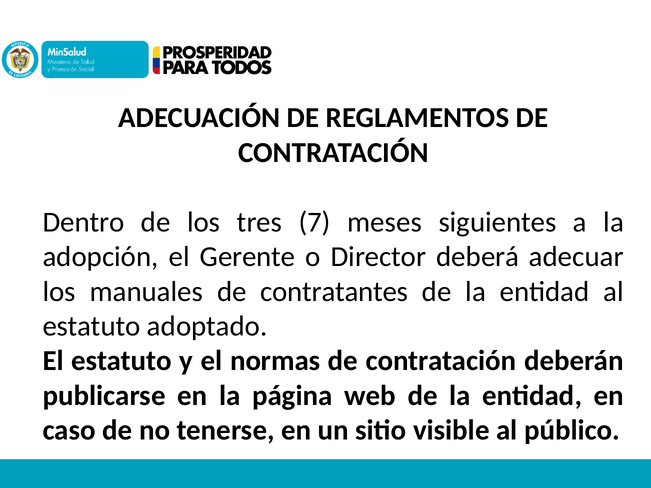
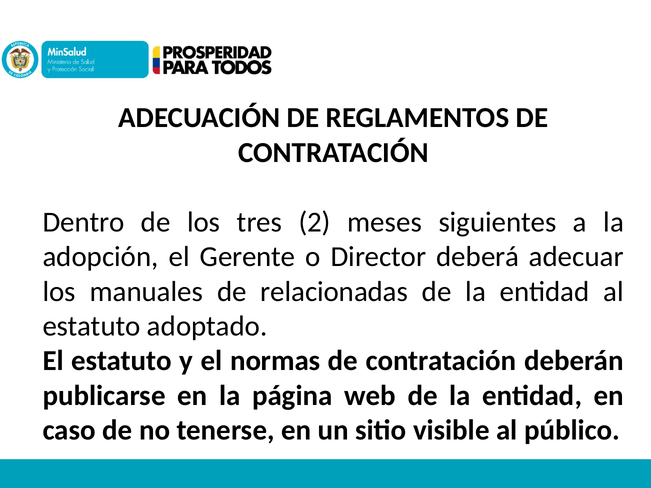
7: 7 -> 2 (315, 222)
contratantes: contratantes -> relacionadas (334, 292)
